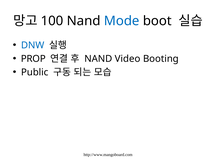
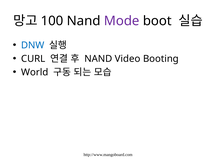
Mode colour: blue -> purple (122, 21)
PROP: PROP -> CURL (33, 59)
Public: Public -> World (35, 72)
